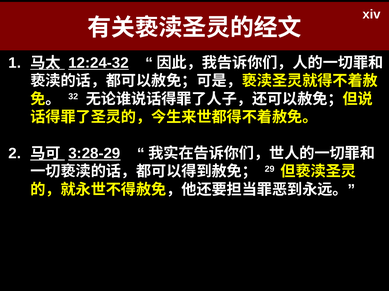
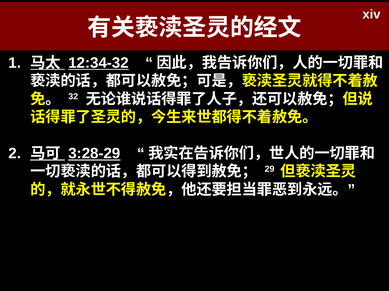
12:24-32: 12:24-32 -> 12:34-32 (99, 63)
